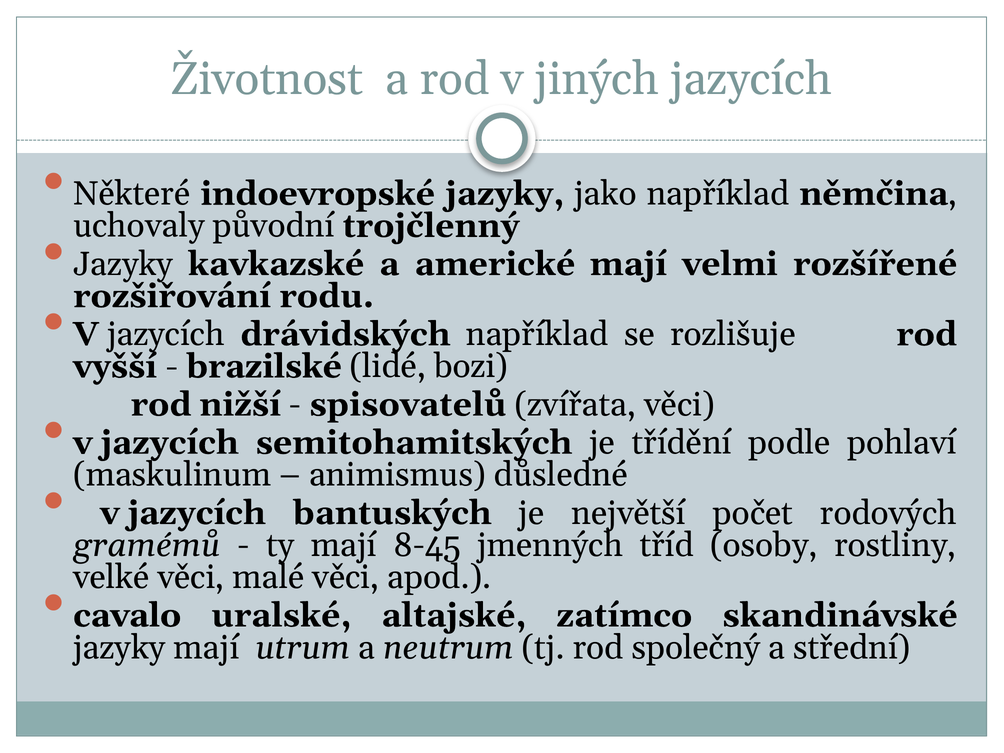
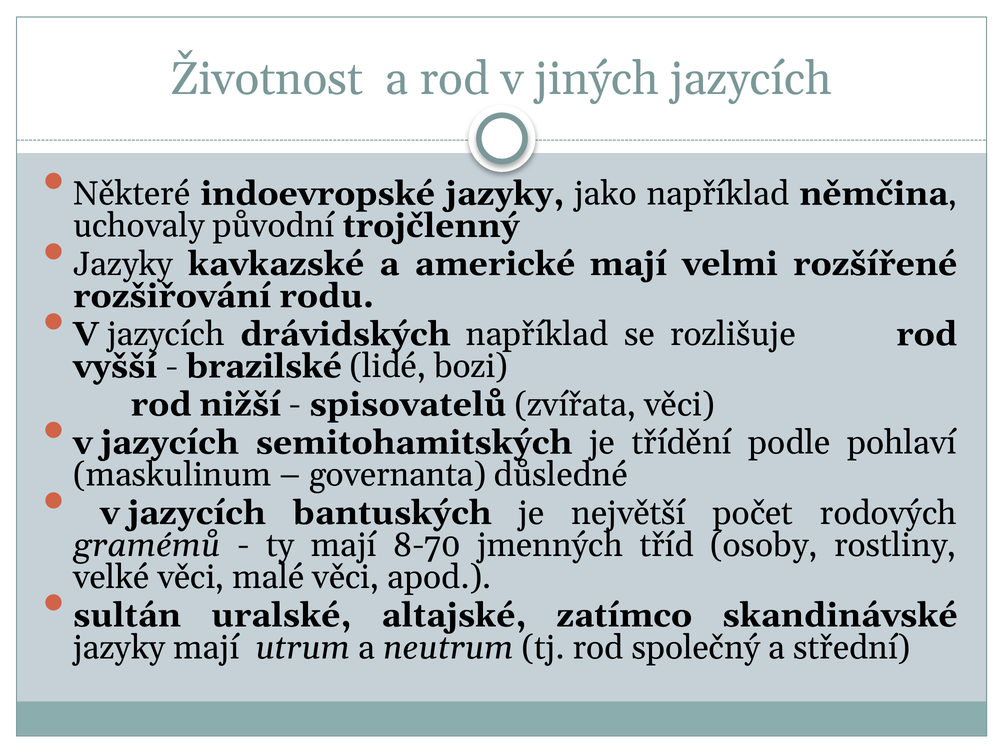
animismus: animismus -> governanta (398, 475)
8-45: 8-45 -> 8-70 (427, 545)
cavalo: cavalo -> sultán (127, 615)
